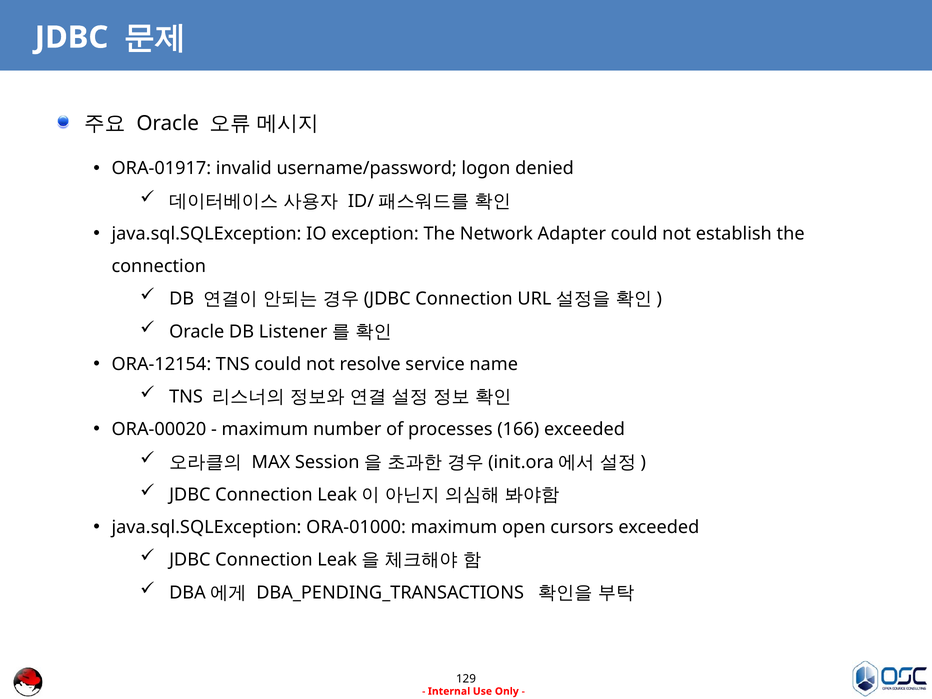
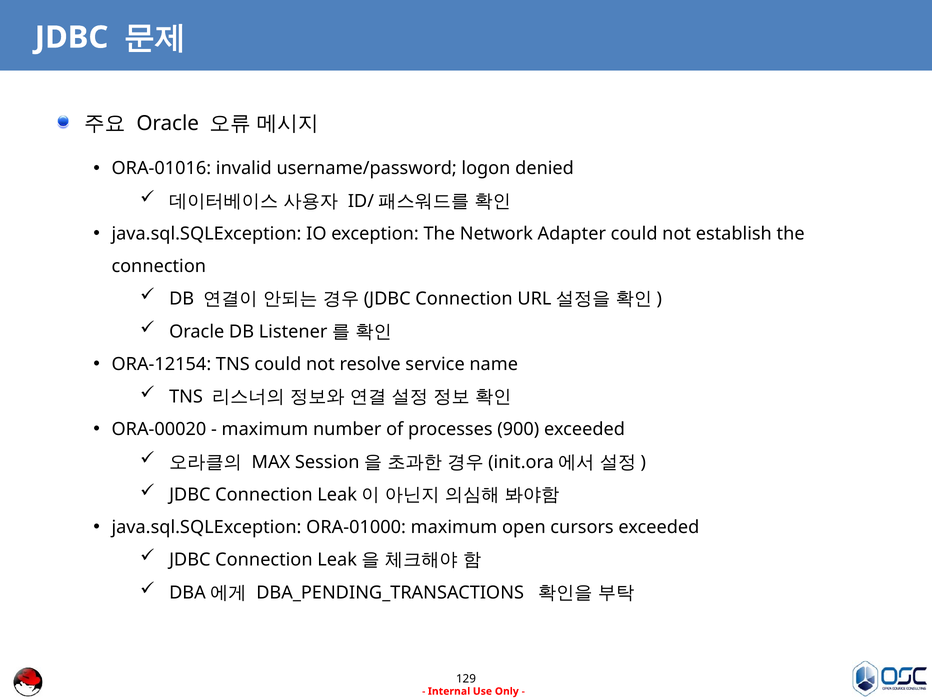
ORA-01917: ORA-01917 -> ORA-01016 (161, 168)
166: 166 -> 900 (518, 429)
